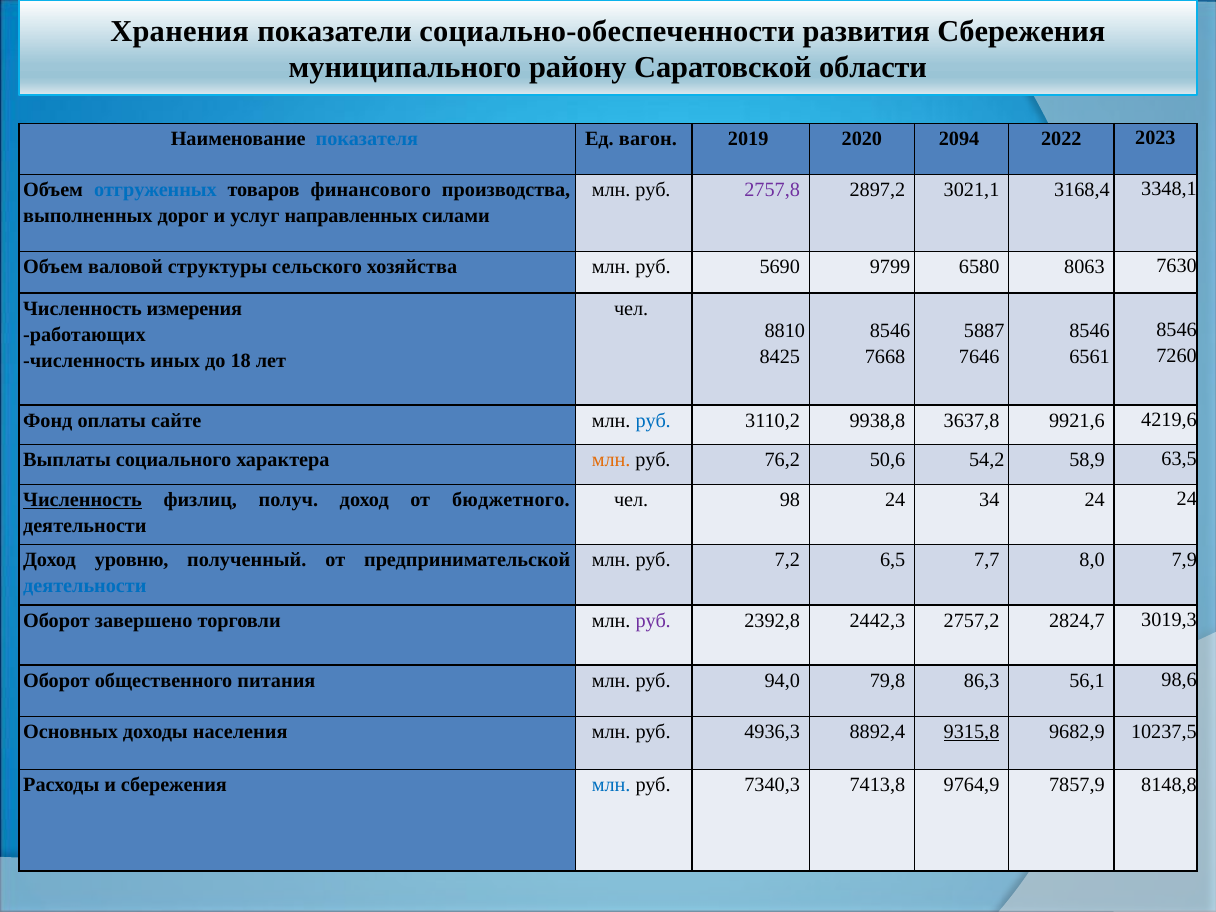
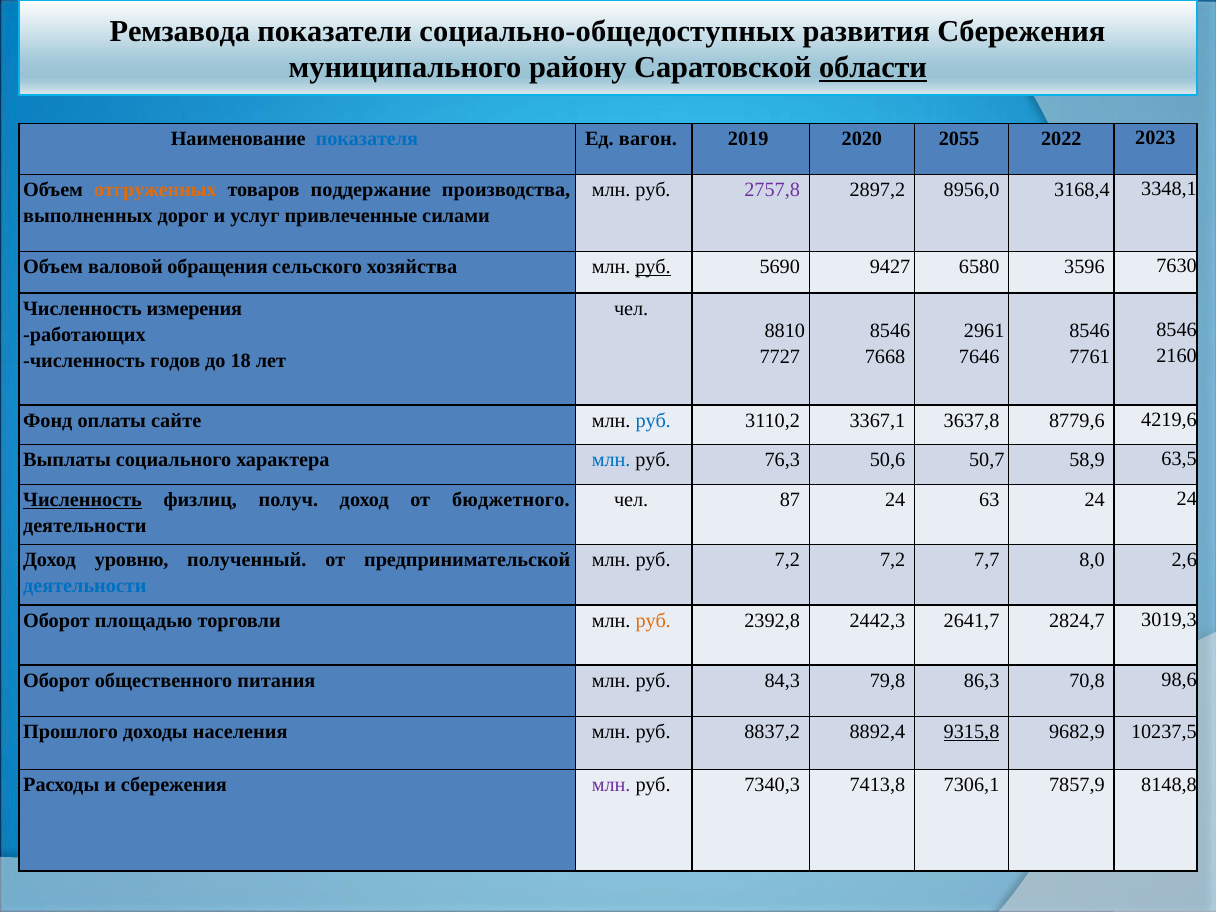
Хранения: Хранения -> Ремзавода (180, 31)
социально-обеспеченности: социально-обеспеченности -> социально-общедоступных (607, 31)
области underline: none -> present (873, 68)
2094: 2094 -> 2055 (959, 139)
отгруженных colour: blue -> orange (155, 190)
финансового: финансового -> поддержание (371, 190)
3021,1: 3021,1 -> 8956,0 (972, 190)
направленных: направленных -> привлеченные (351, 216)
структуры: структуры -> обращения (218, 267)
руб underline: none -> present (653, 267)
9799: 9799 -> 9427 (890, 267)
8063: 8063 -> 3596 (1084, 267)
5887: 5887 -> 2961 (984, 331)
7260: 7260 -> 2160 (1177, 356)
8425: 8425 -> 7727 (780, 357)
6561: 6561 -> 7761 (1090, 357)
иных: иных -> годов (175, 360)
9938,8: 9938,8 -> 3367,1 (877, 420)
9921,6: 9921,6 -> 8779,6 (1077, 420)
млн colour: orange -> blue (611, 460)
76,2: 76,2 -> 76,3 (782, 460)
54,2: 54,2 -> 50,7 (987, 460)
98: 98 -> 87 (790, 500)
34: 34 -> 63 (989, 500)
7,2 6,5: 6,5 -> 7,2 (893, 560)
7,9: 7,9 -> 2,6 (1184, 559)
завершено: завершено -> площадью (144, 620)
руб colour: purple -> orange (653, 620)
2757,2: 2757,2 -> 2641,7 (972, 620)
94,0: 94,0 -> 84,3 (782, 680)
56,1: 56,1 -> 70,8 (1087, 680)
Основных: Основных -> Прошлого (71, 732)
4936,3: 4936,3 -> 8837,2 (772, 732)
млн colour: blue -> purple (611, 785)
9764,9: 9764,9 -> 7306,1 (972, 785)
